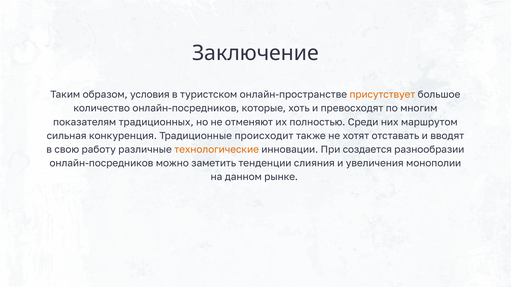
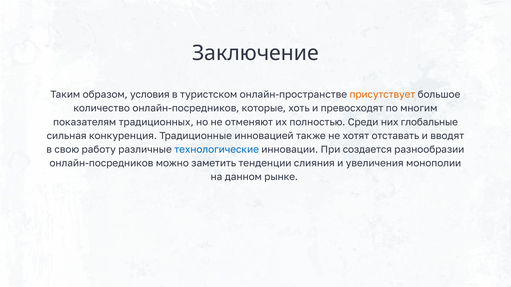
маршрутом: маршрутом -> глобальные (429, 122)
происходит: происходит -> инновацией (264, 136)
технологические colour: orange -> blue (217, 150)
